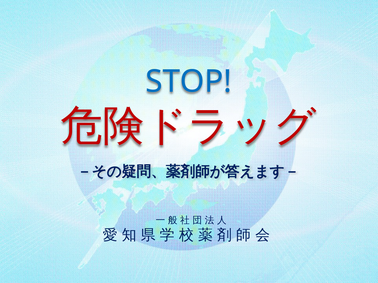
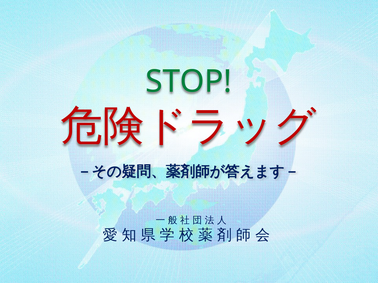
STOP colour: blue -> green (189, 82)
